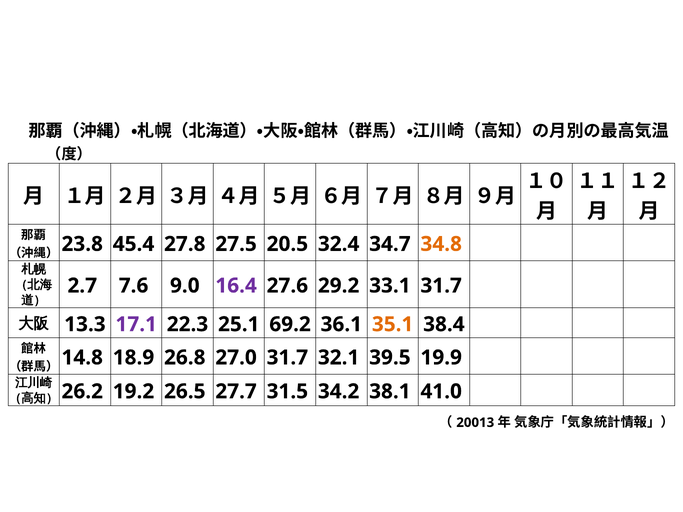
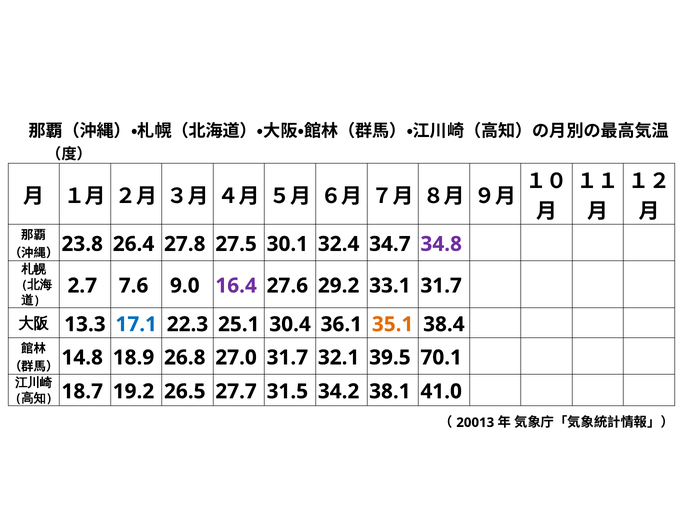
45.4: 45.4 -> 26.4 (134, 244)
20.5: 20.5 -> 30.1 (287, 244)
34.8 colour: orange -> purple (441, 244)
17.1 colour: purple -> blue (136, 324)
69.2: 69.2 -> 30.4 (290, 324)
19.9: 19.9 -> 70.1 (441, 358)
26.2: 26.2 -> 18.7 (82, 392)
